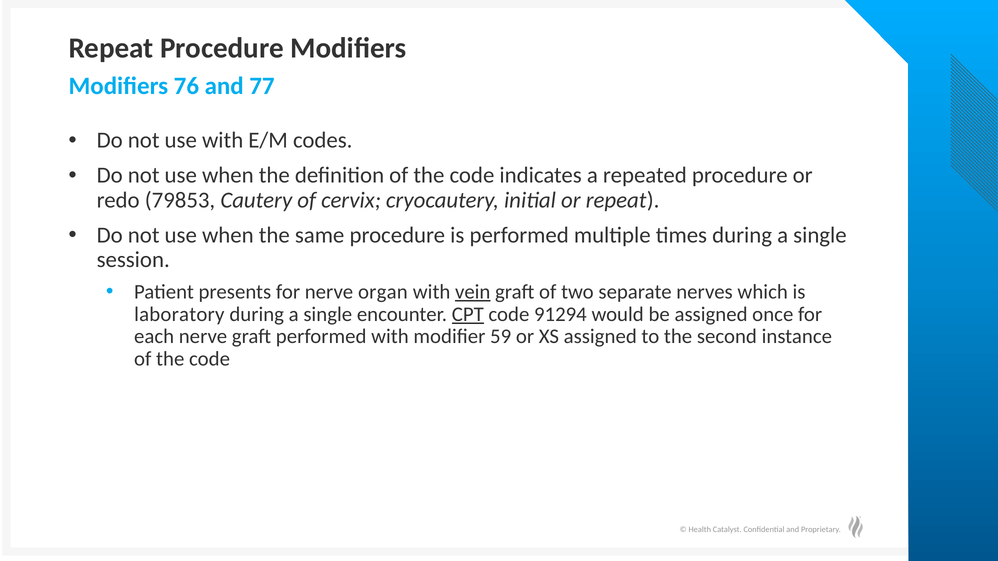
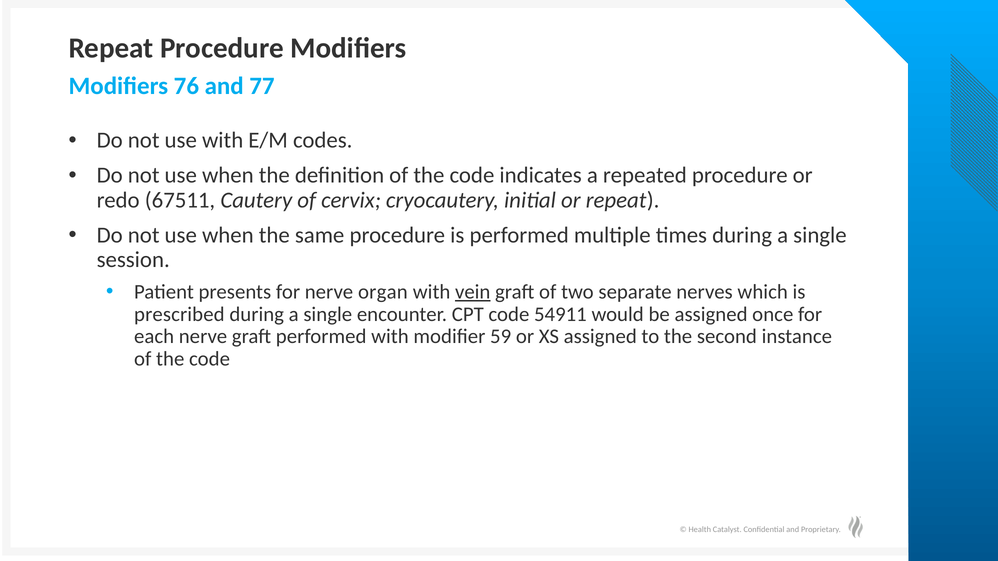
79853: 79853 -> 67511 (180, 200)
laboratory: laboratory -> prescribed (179, 314)
CPT underline: present -> none (468, 314)
91294: 91294 -> 54911 (560, 314)
